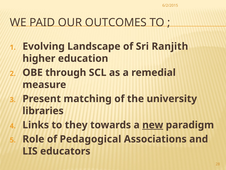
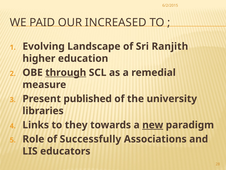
OUTCOMES: OUTCOMES -> INCREASED (116, 22)
through underline: none -> present (66, 72)
matching: matching -> published (88, 99)
Pedagogical: Pedagogical -> Successfully (90, 139)
